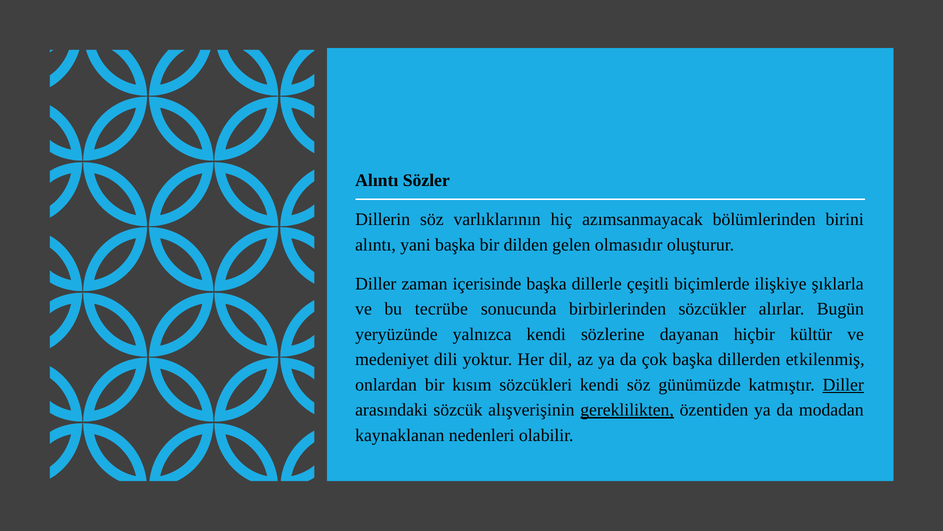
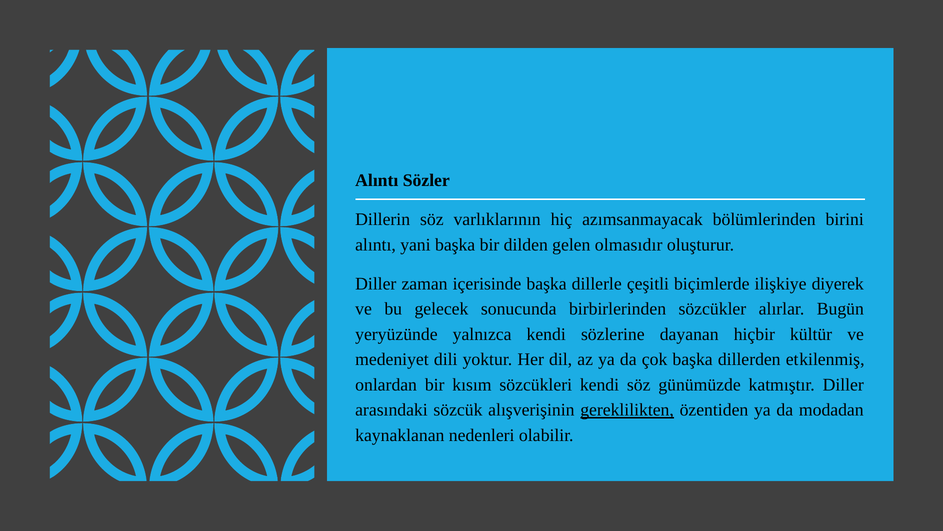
şıklarla: şıklarla -> diyerek (838, 284)
tecrübe: tecrübe -> gelecek (441, 309)
Diller underline: present -> none (843, 384)
